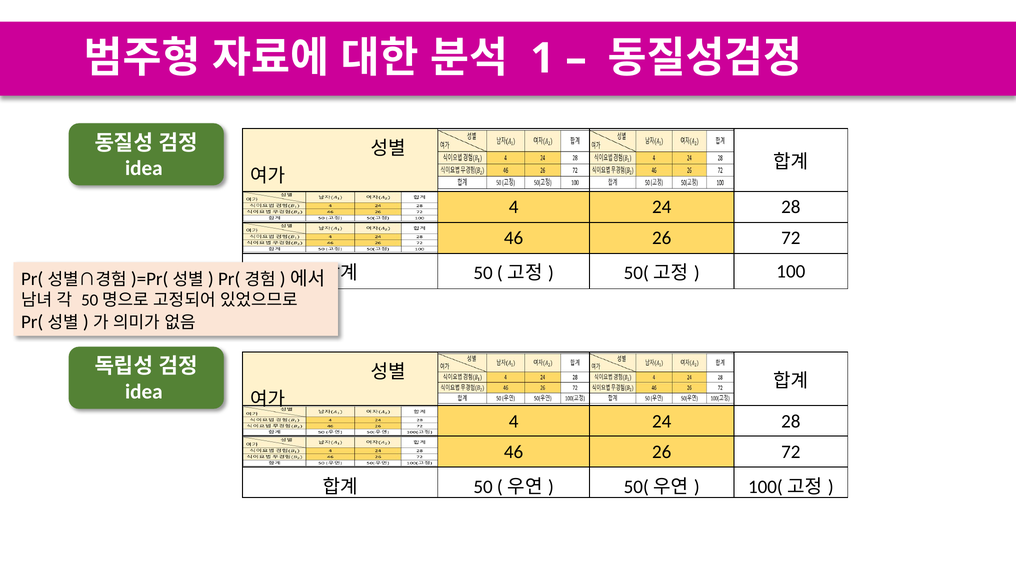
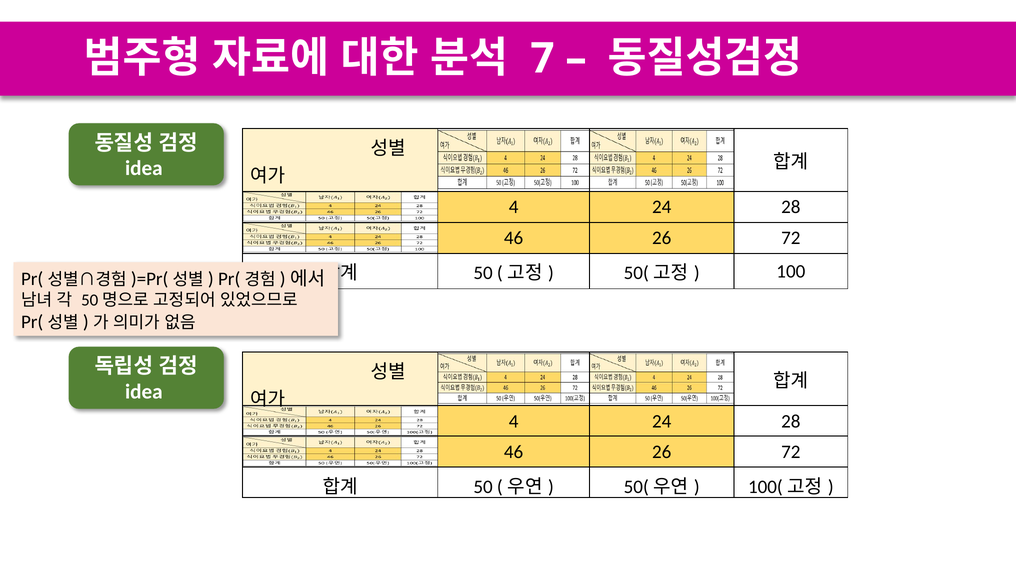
1: 1 -> 7 (542, 58)
